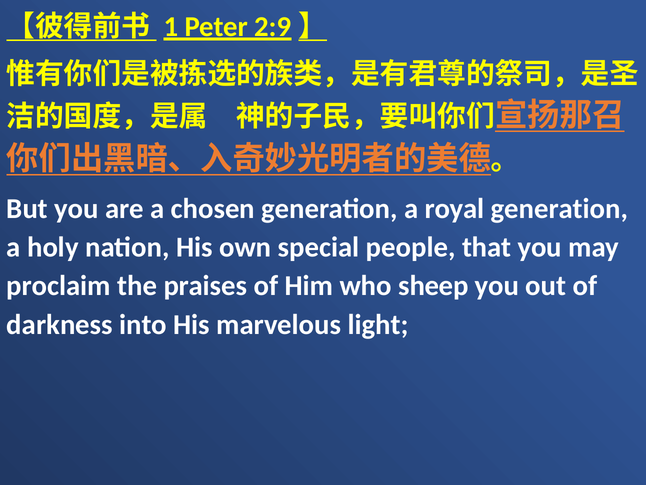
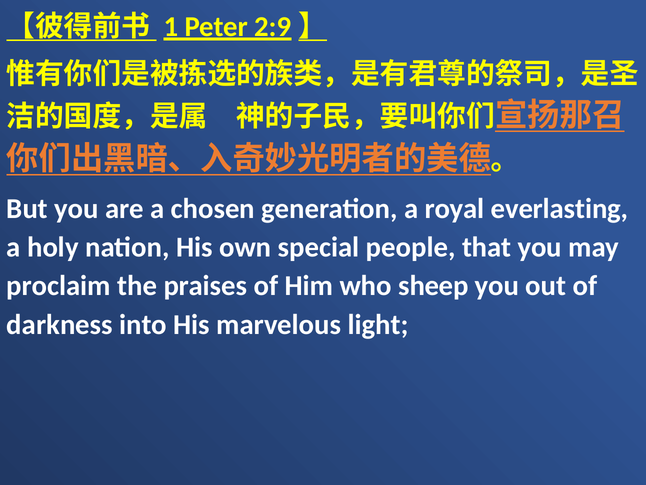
royal generation: generation -> everlasting (559, 208)
